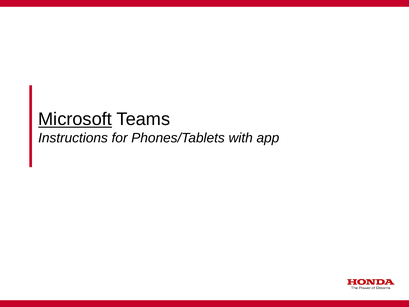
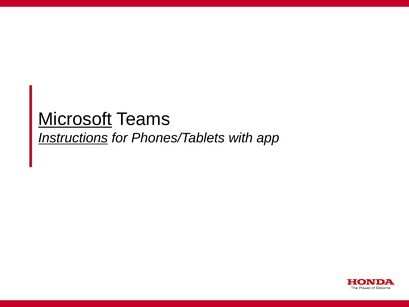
Instructions underline: none -> present (73, 138)
